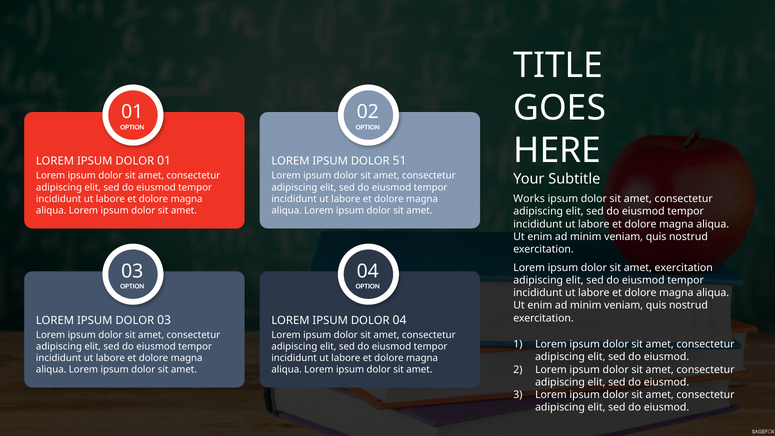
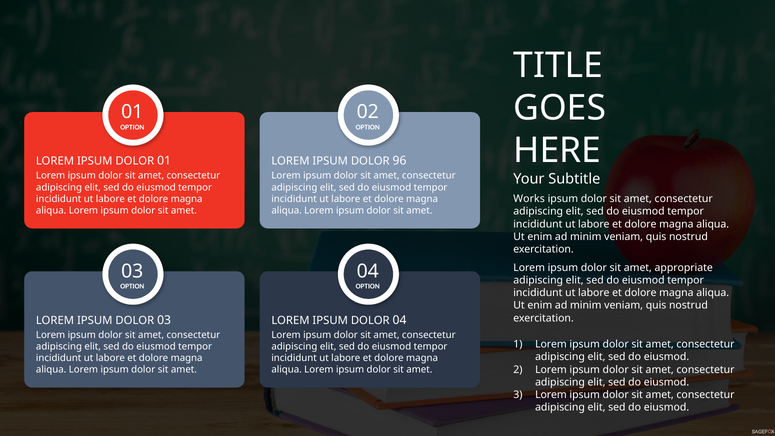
51: 51 -> 96 (400, 161)
amet exercitation: exercitation -> appropriate (684, 268)
